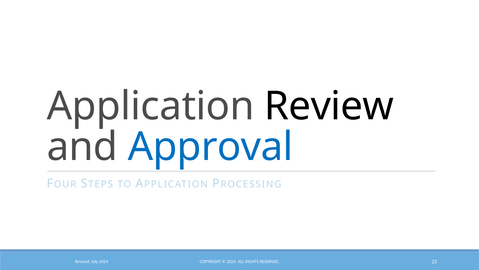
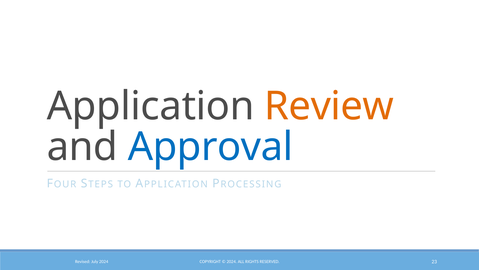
Review colour: black -> orange (329, 106)
